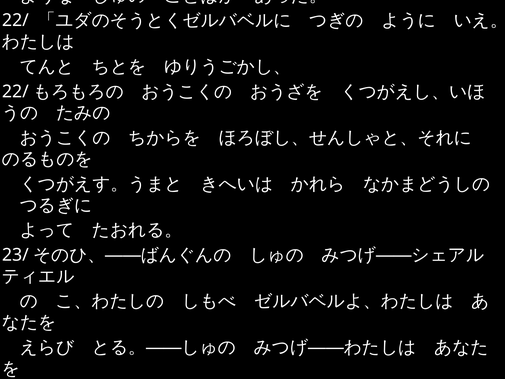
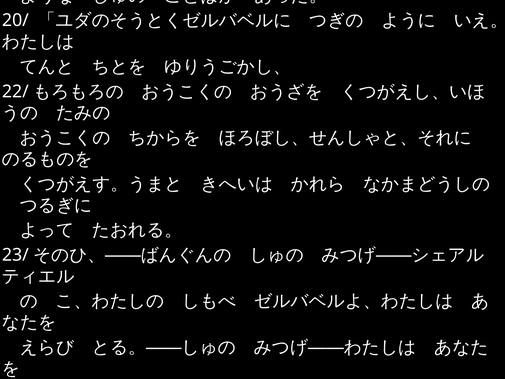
22/: 22/ -> 20/ (15, 20)
